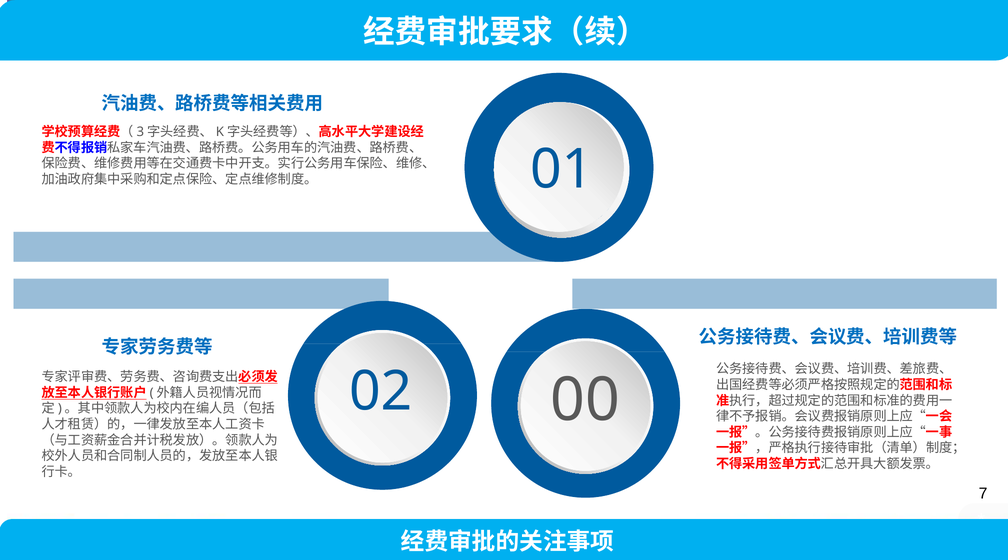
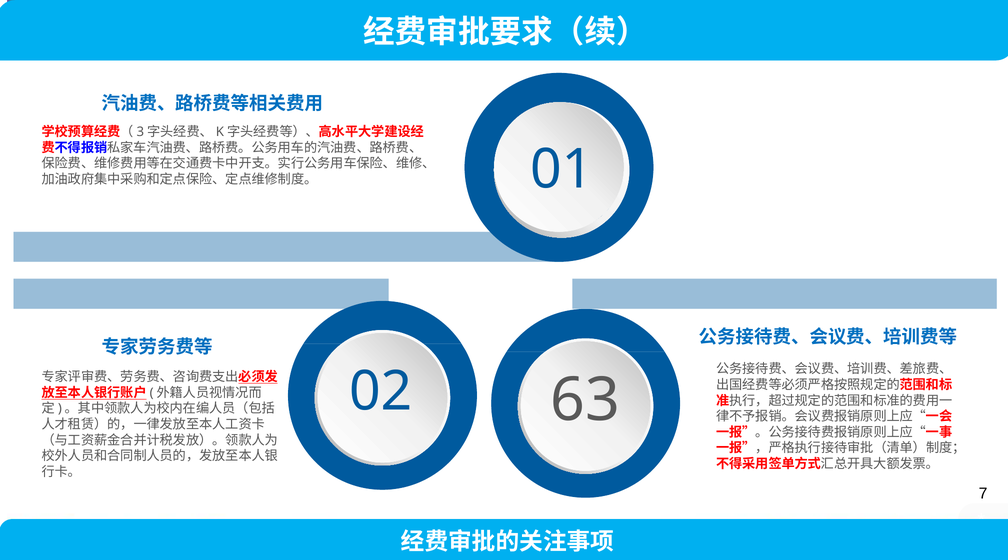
00: 00 -> 63 (585, 400)
